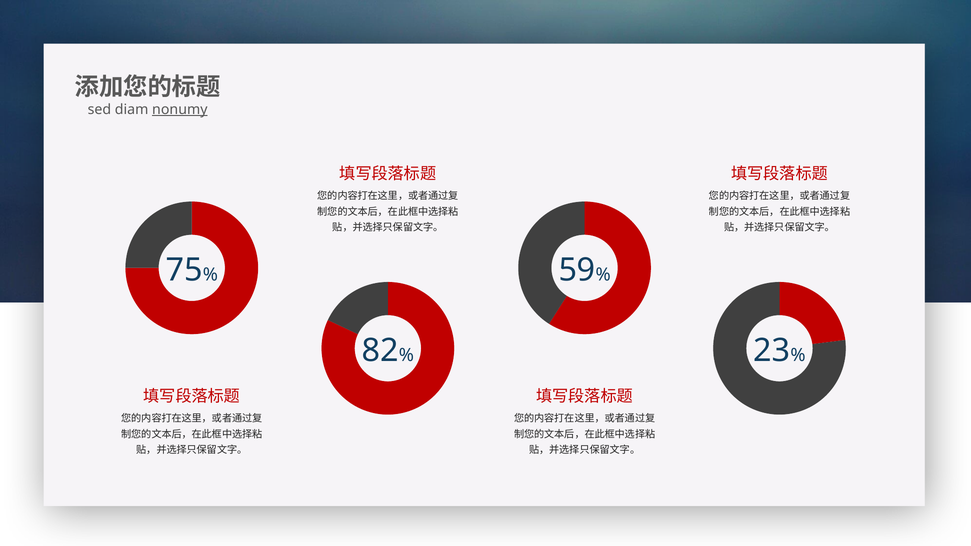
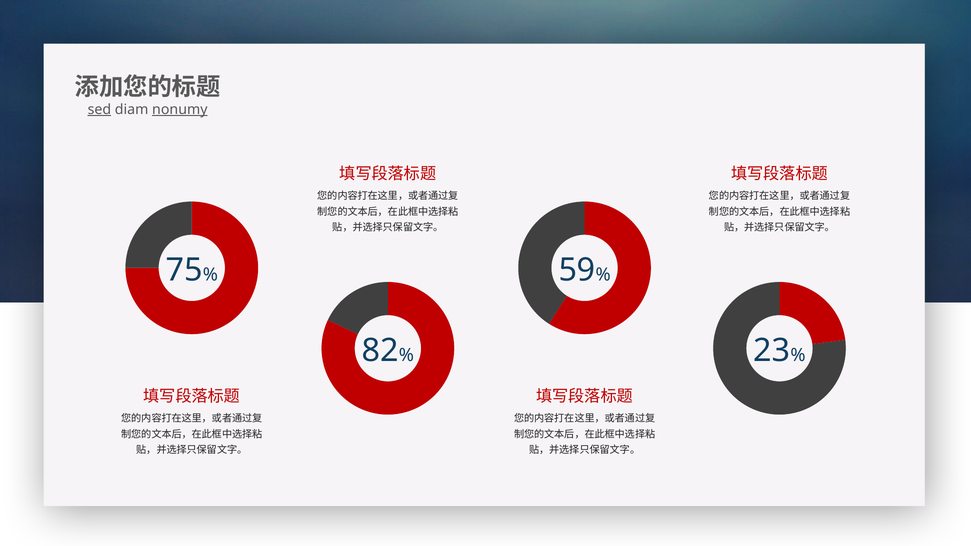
sed underline: none -> present (99, 110)
